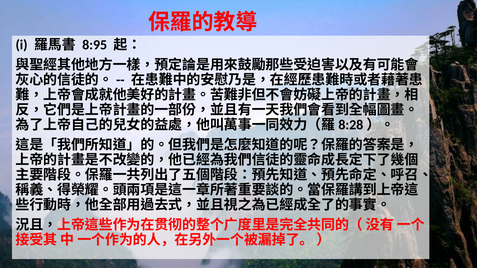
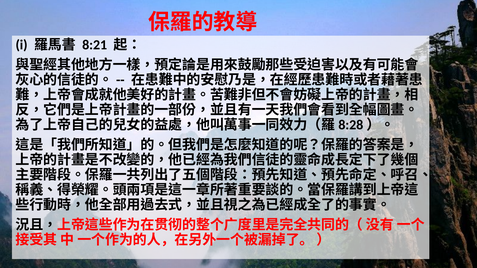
8:95: 8:95 -> 8:21 (95, 45)
